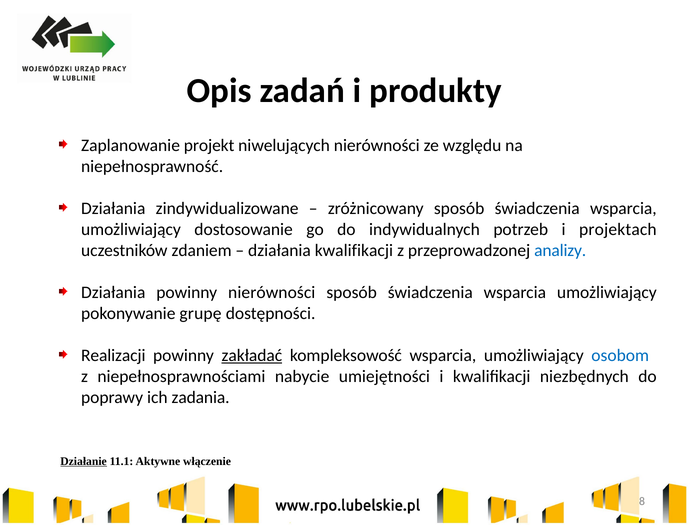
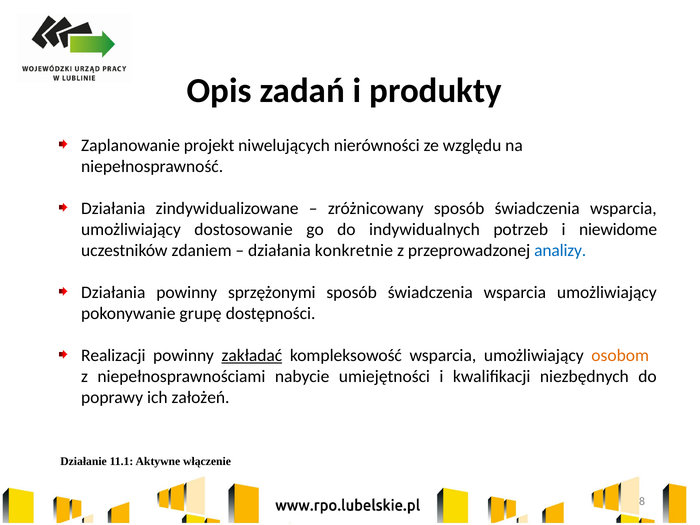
projektach: projektach -> niewidome (618, 229)
działania kwalifikacji: kwalifikacji -> konkretnie (354, 250)
powinny nierówności: nierówności -> sprzężonymi (272, 292)
osobom colour: blue -> orange (620, 355)
zadania: zadania -> założeń (201, 397)
Działanie underline: present -> none (84, 461)
